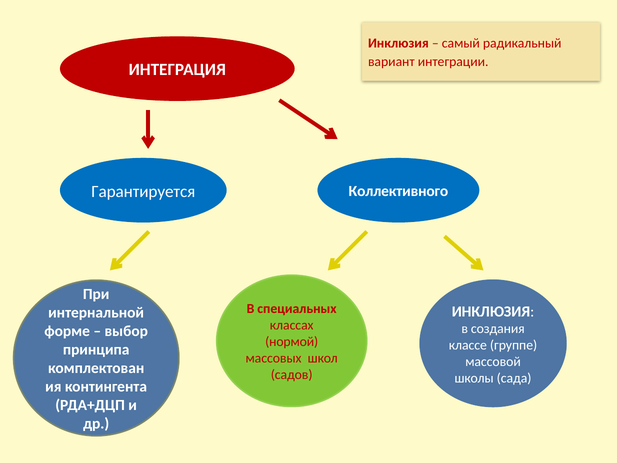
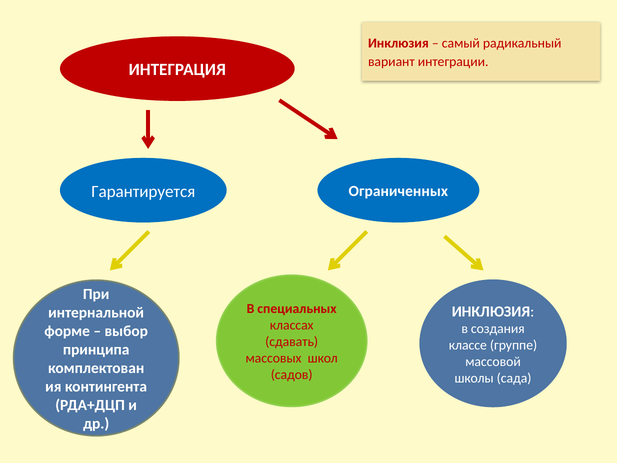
Коллективного: Коллективного -> Ограниченных (398, 191)
нормой: нормой -> сдавать (292, 342)
